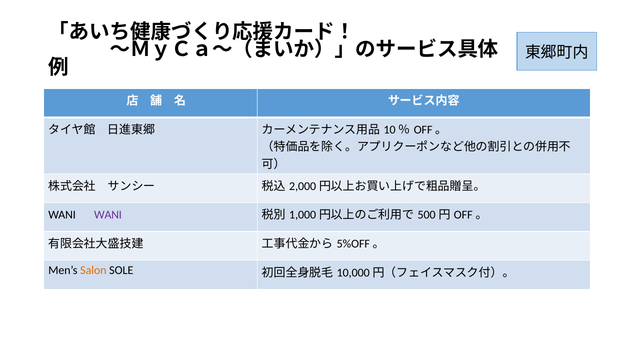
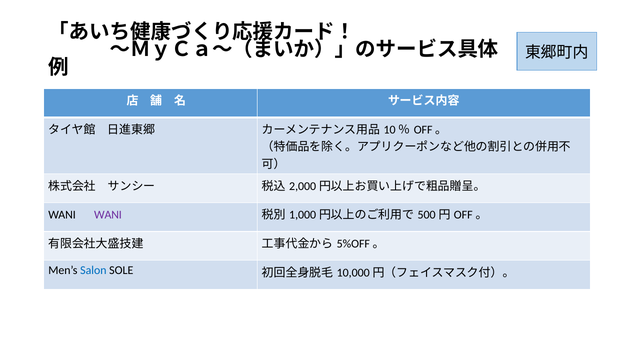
Salon colour: orange -> blue (93, 270)
